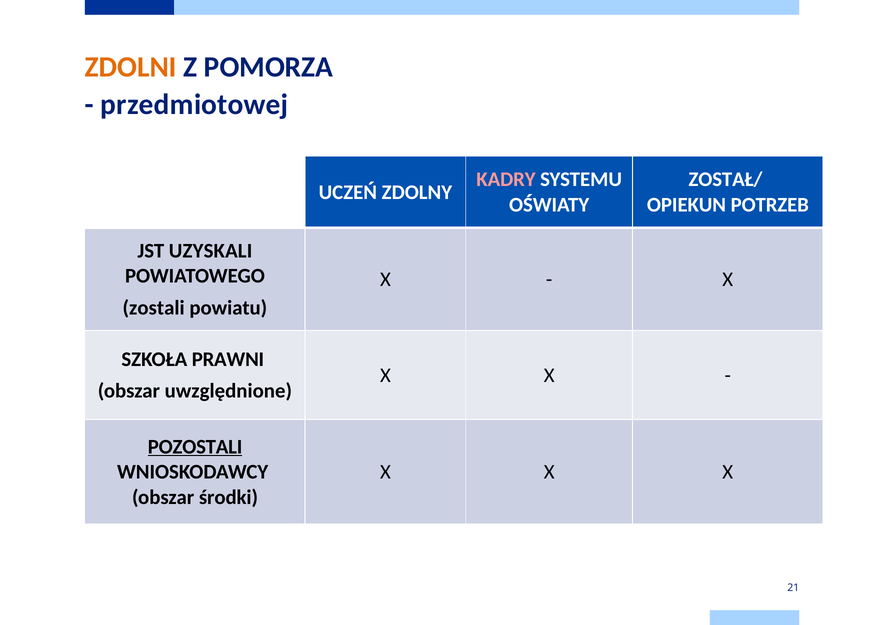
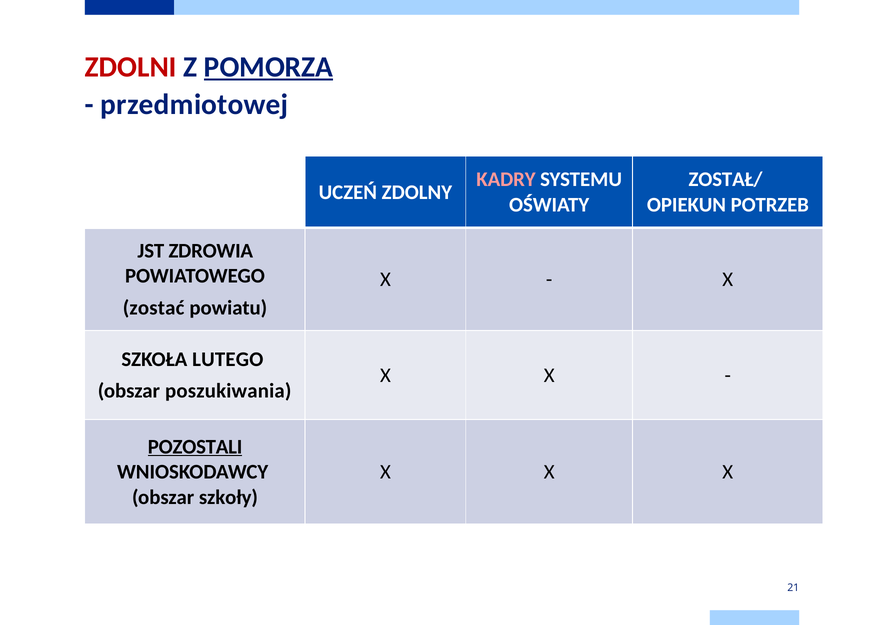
ZDOLNI colour: orange -> red (131, 67)
POMORZA underline: none -> present (269, 67)
UZYSKALI: UZYSKALI -> ZDROWIA (211, 251)
zostali: zostali -> zostać (154, 308)
PRAWNI: PRAWNI -> LUTEGO (228, 359)
uwzględnione: uwzględnione -> poszukiwania (228, 391)
środki: środki -> szkoły (228, 497)
